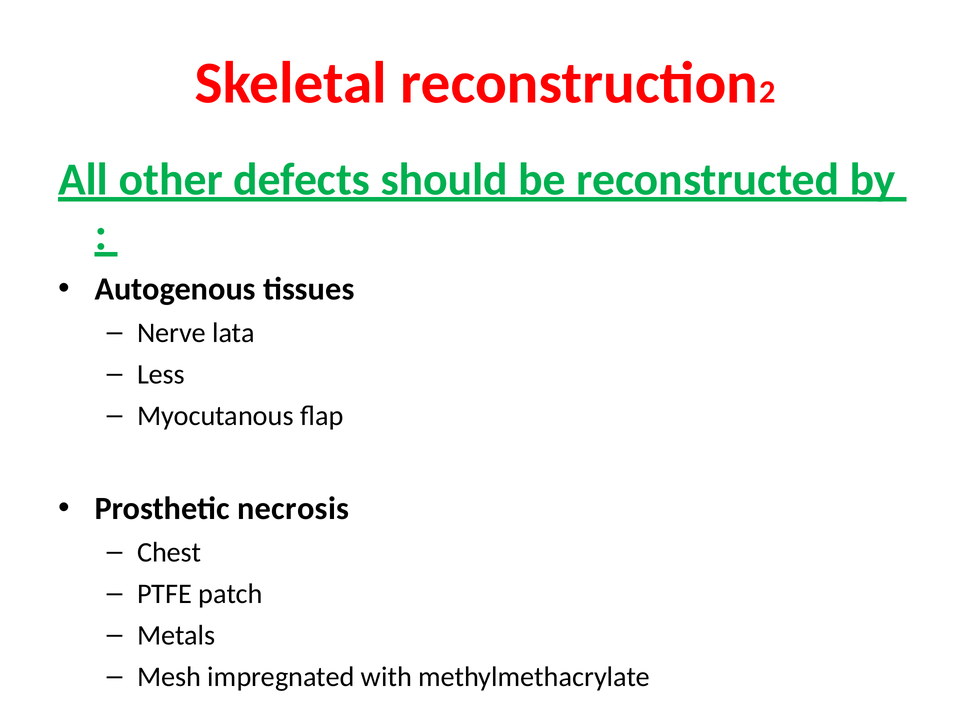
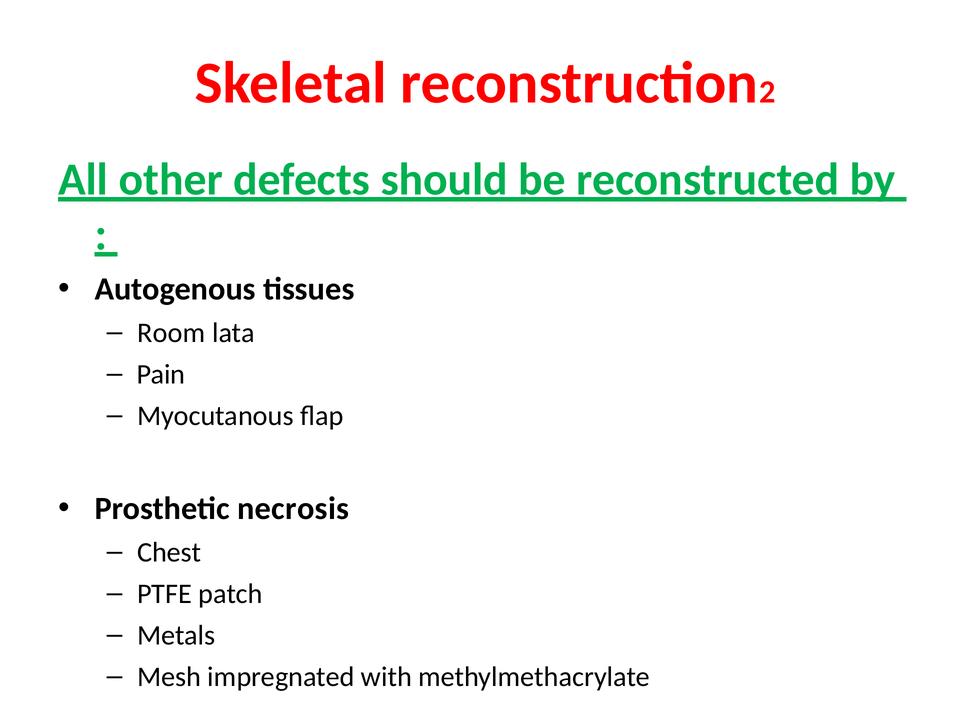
Nerve: Nerve -> Room (171, 333)
Less: Less -> Pain (161, 374)
